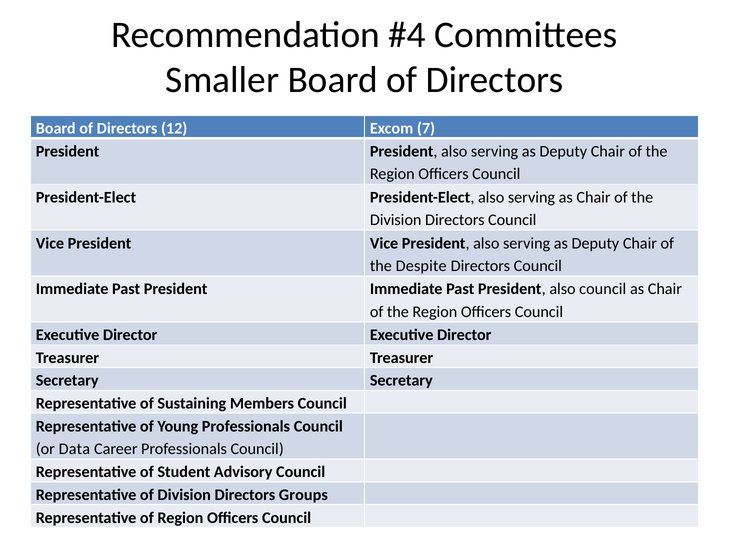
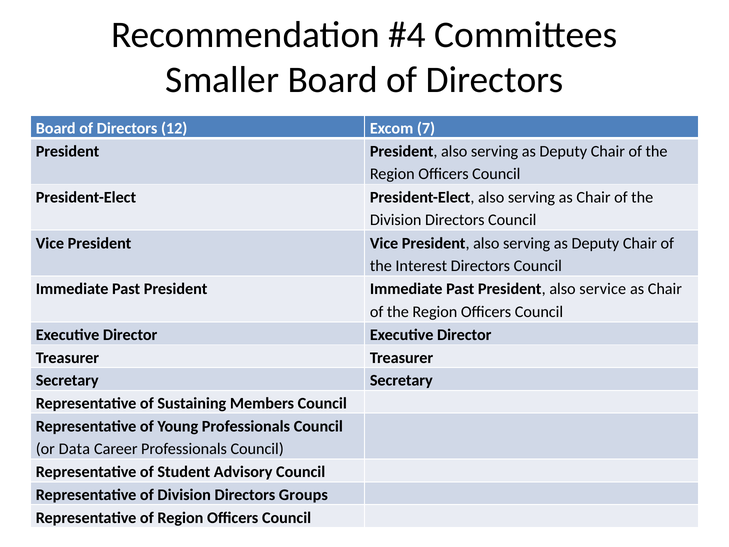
Despite: Despite -> Interest (421, 266)
also council: council -> service (603, 289)
